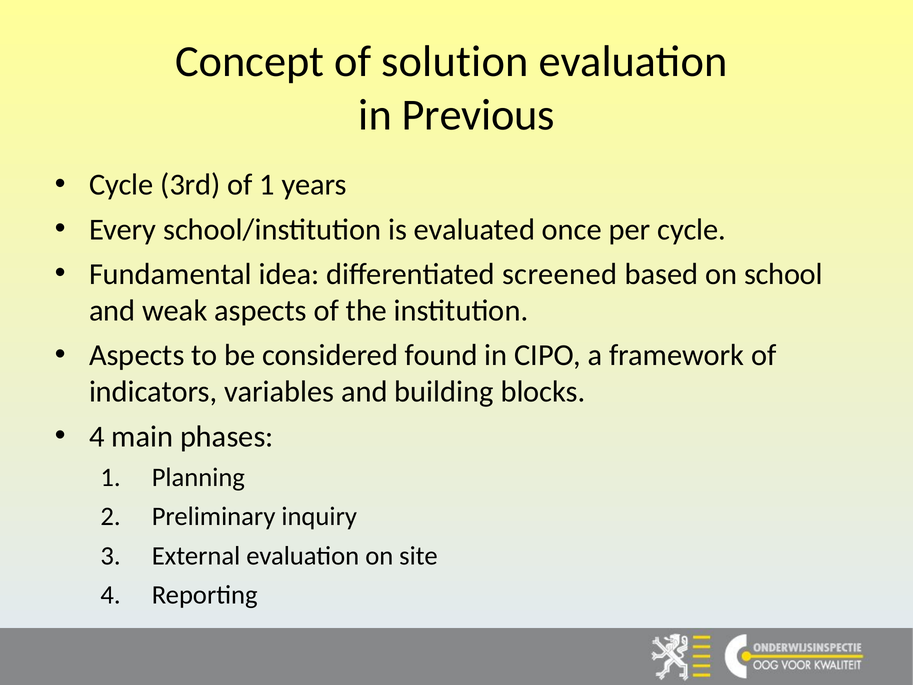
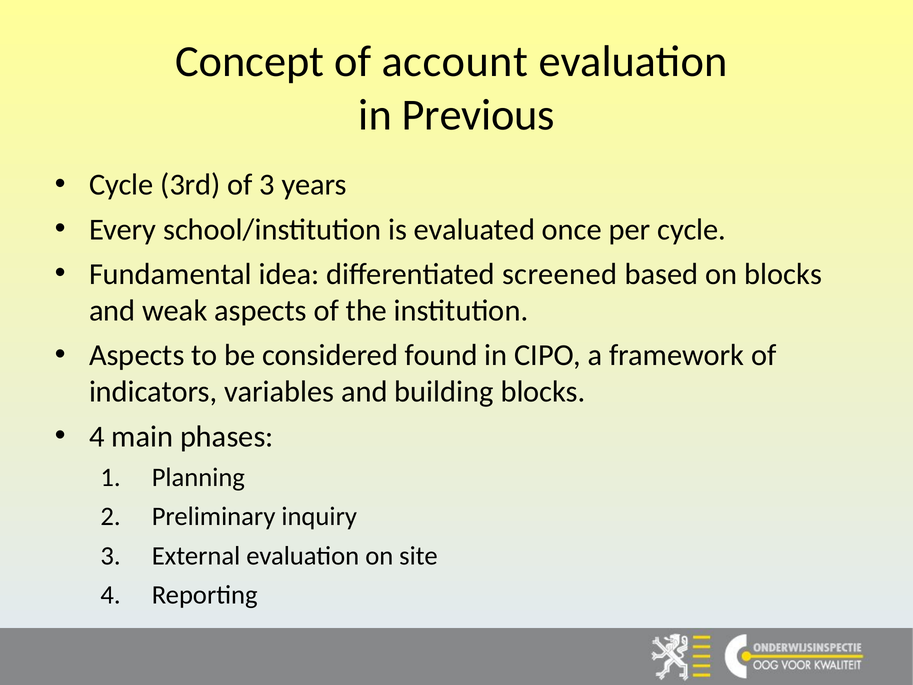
solution: solution -> account (455, 62)
of 1: 1 -> 3 (267, 185)
on school: school -> blocks (783, 274)
